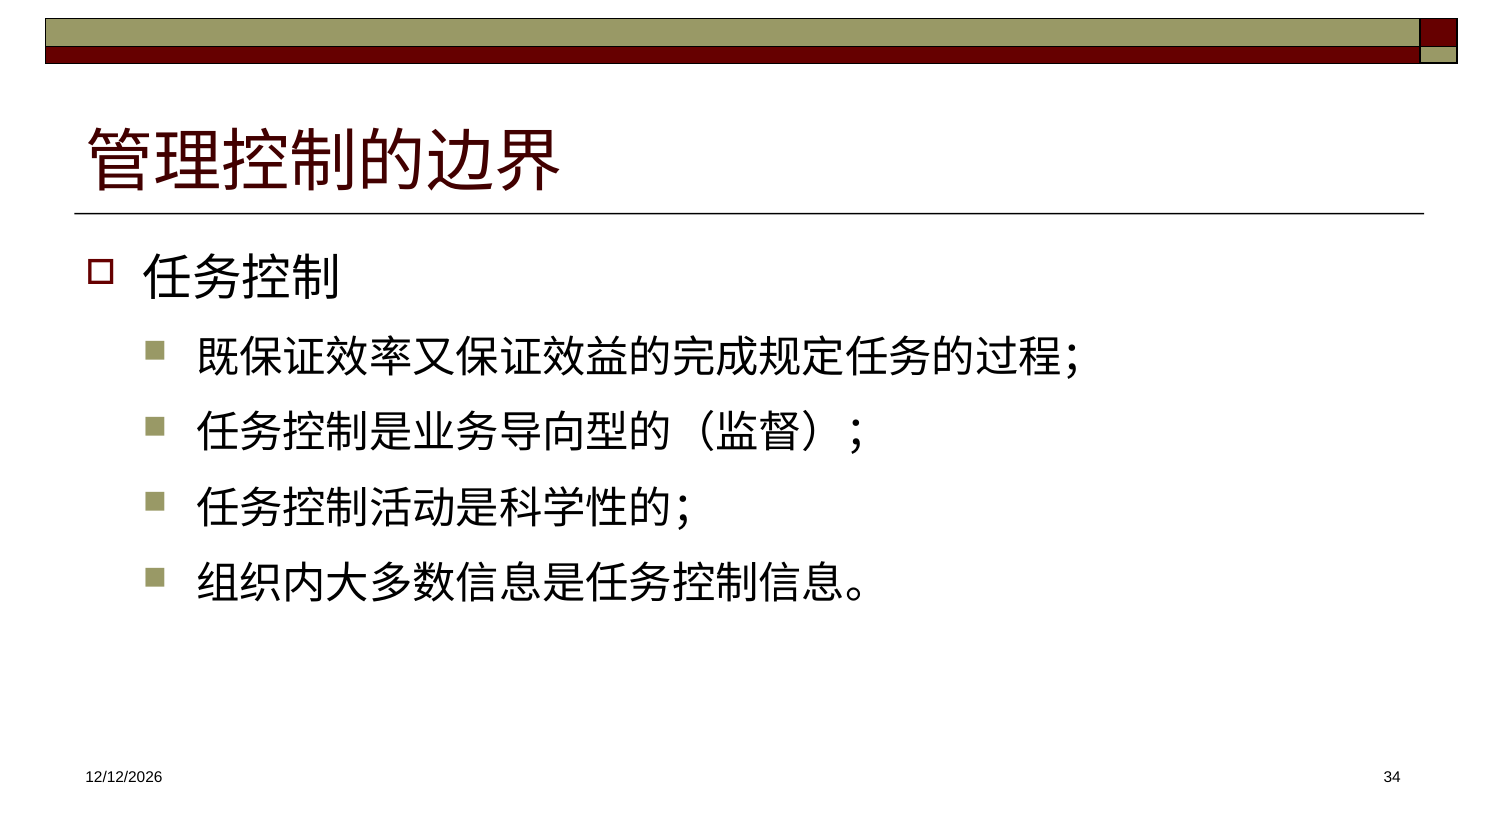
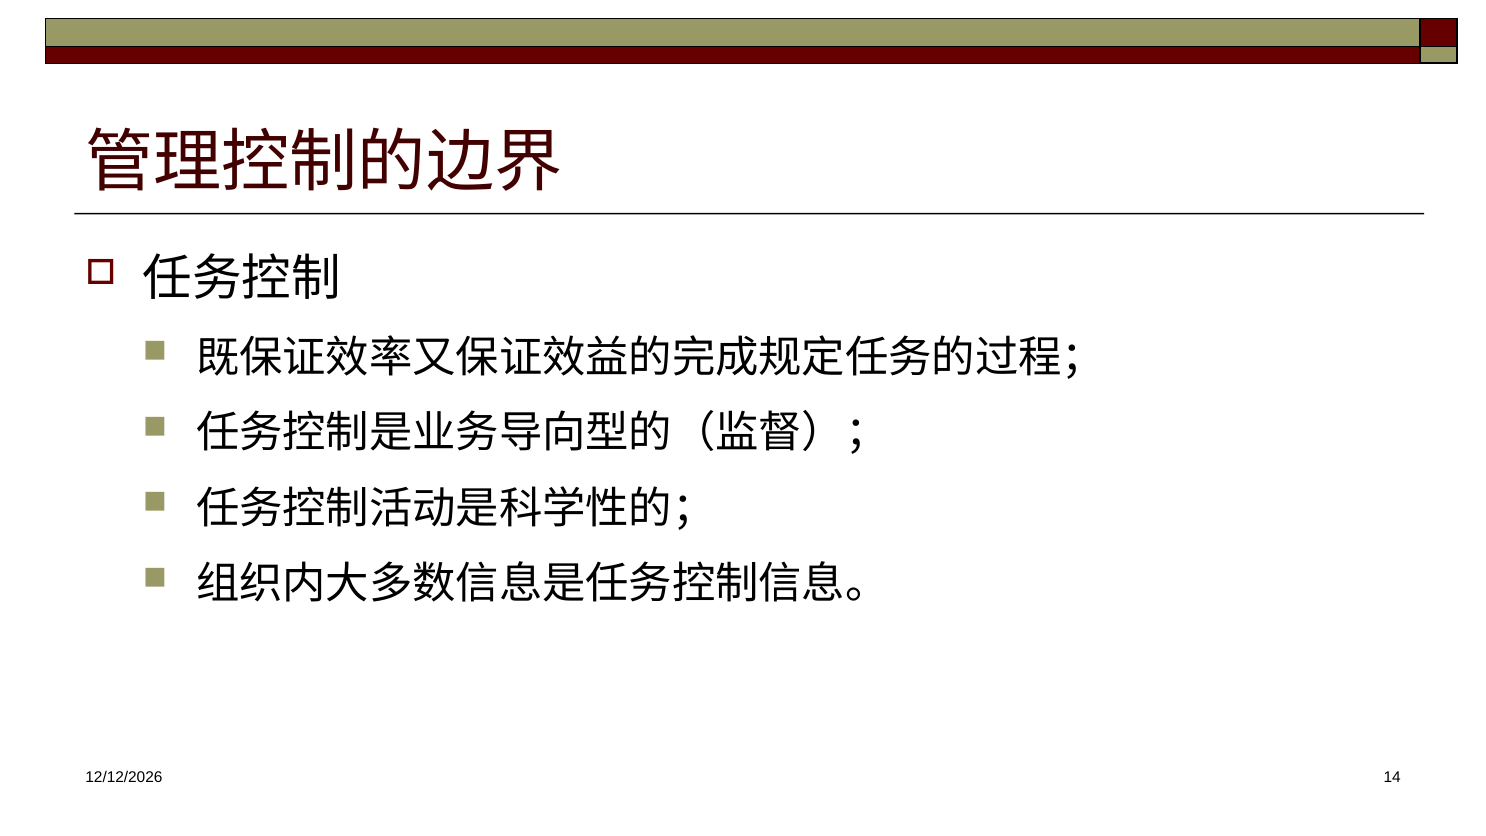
34: 34 -> 14 (1392, 778)
